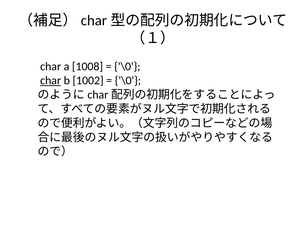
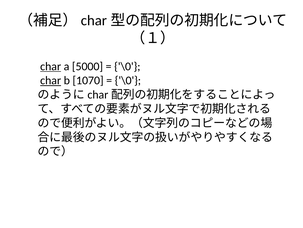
char underline: none -> present (51, 66)
1008: 1008 -> 5000 (87, 66)
1002: 1002 -> 1070 (88, 80)
